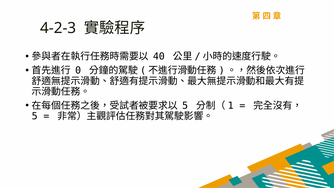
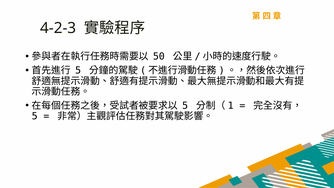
40: 40 -> 50 (159, 56)
0: 0 -> 5 (78, 70)
